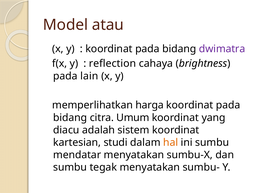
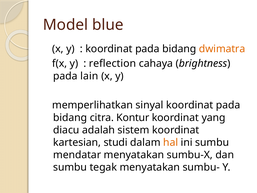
atau: atau -> blue (108, 25)
dwimatra colour: purple -> orange (222, 49)
harga: harga -> sinyal (150, 105)
Umum: Umum -> Kontur (133, 117)
